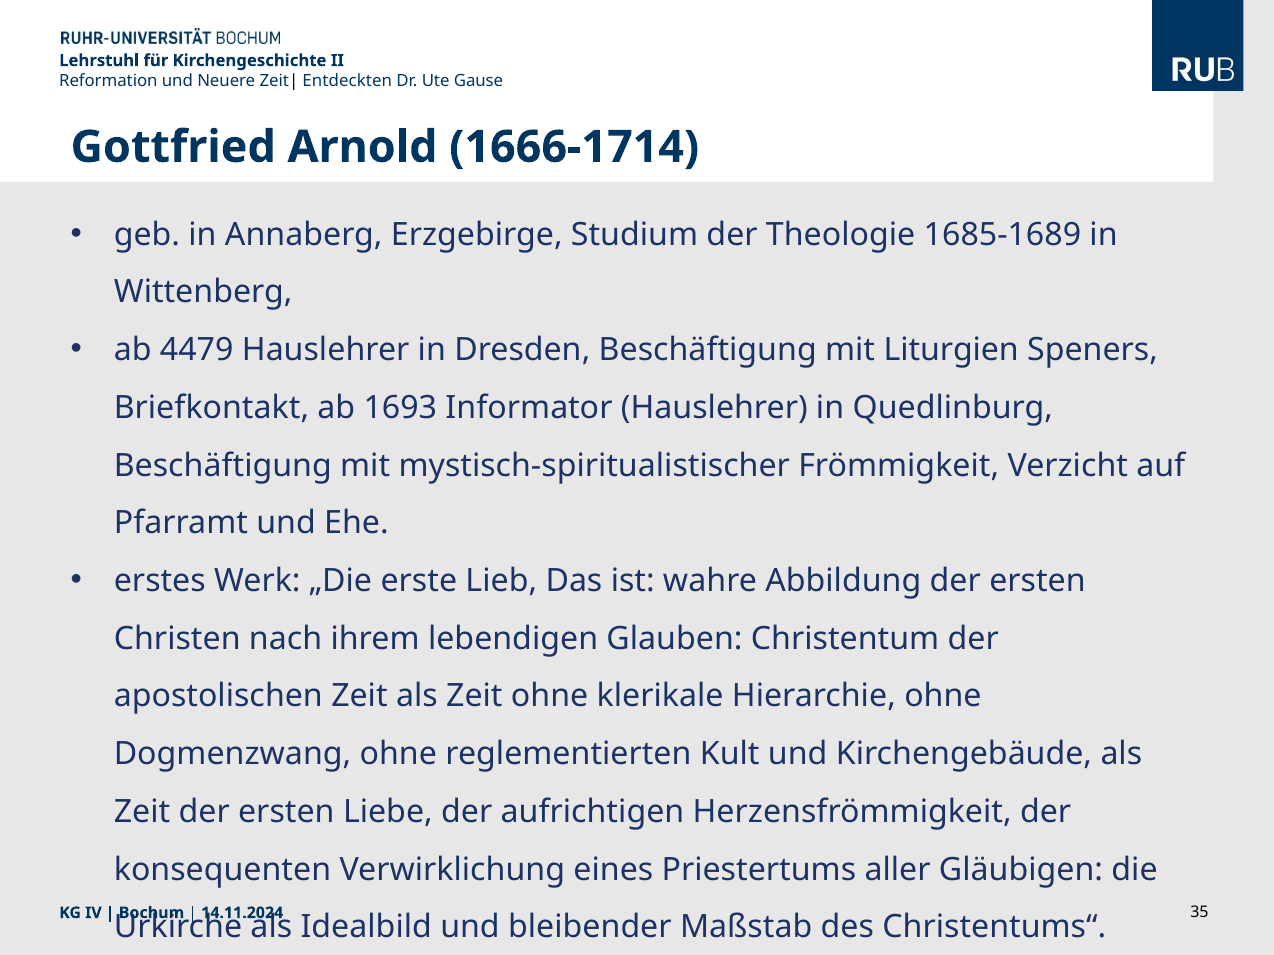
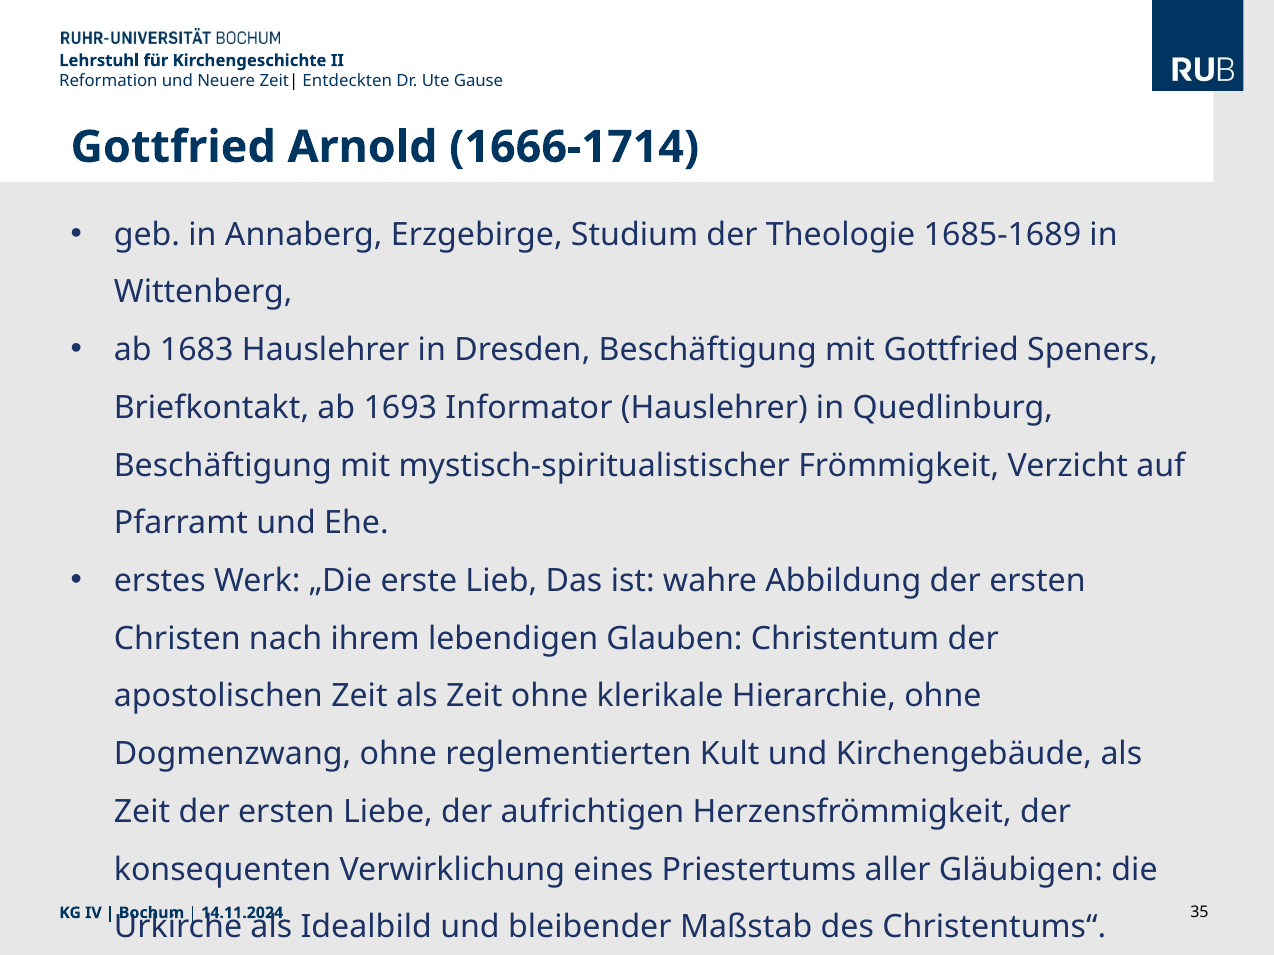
4479: 4479 -> 1683 (197, 350)
mit Liturgien: Liturgien -> Gottfried (951, 350)
